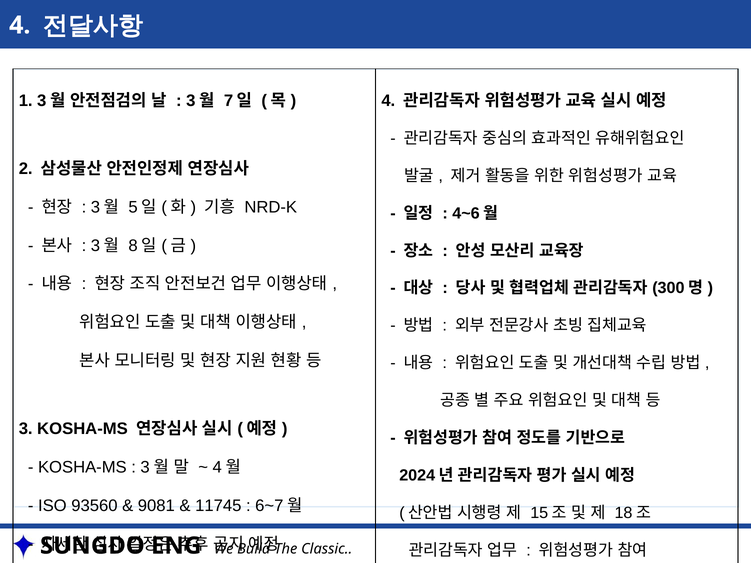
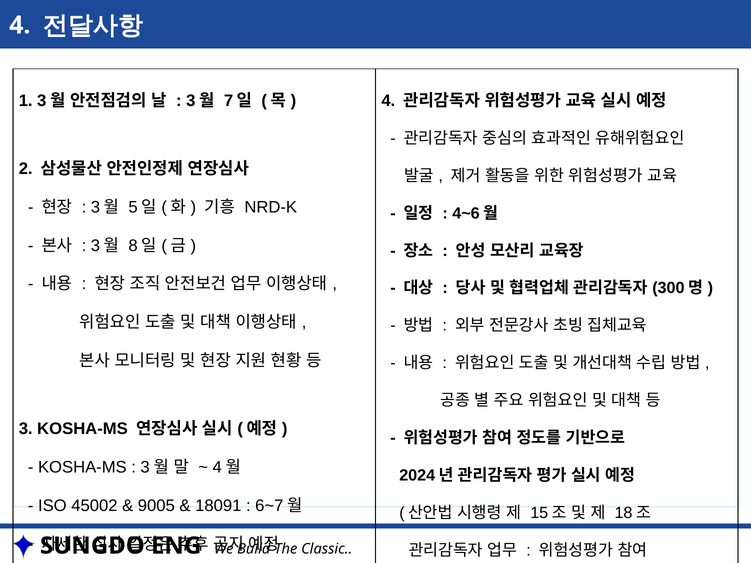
93560: 93560 -> 45002 (94, 506)
9081: 9081 -> 9005 (156, 506)
11745: 11745 -> 18091 (218, 506)
